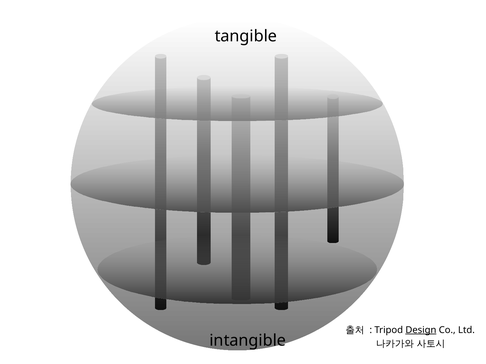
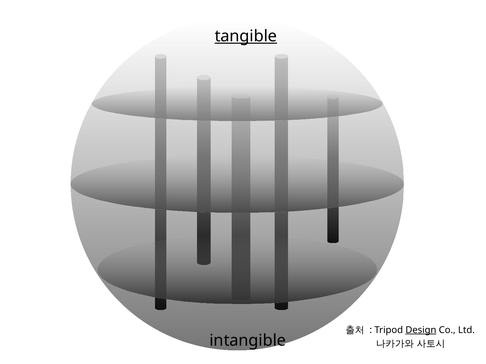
tangible underline: none -> present (246, 36)
